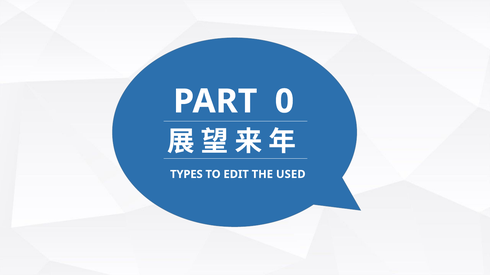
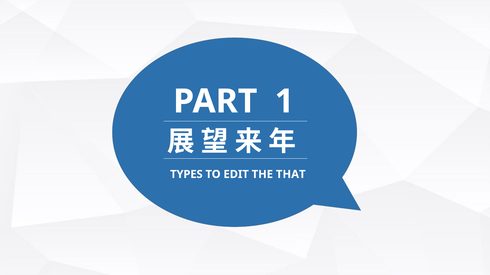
0: 0 -> 1 (284, 102)
USED: USED -> THAT (291, 175)
